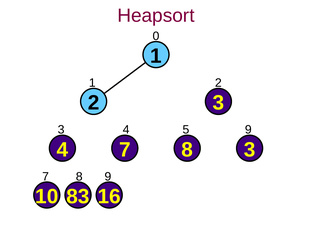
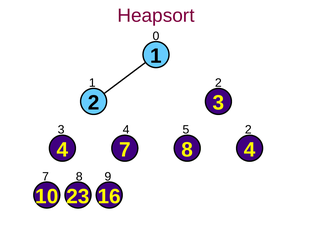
5 9: 9 -> 2 (248, 130)
8 3: 3 -> 4 (250, 150)
83: 83 -> 23 (78, 196)
